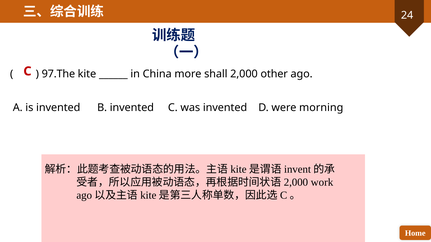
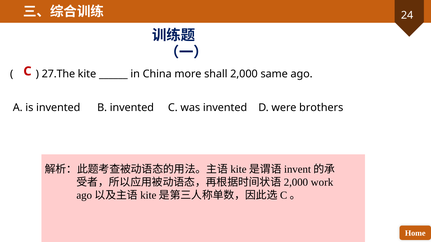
97.The: 97.The -> 27.The (58, 74)
other: other -> same (274, 74)
morning: morning -> brothers (321, 108)
